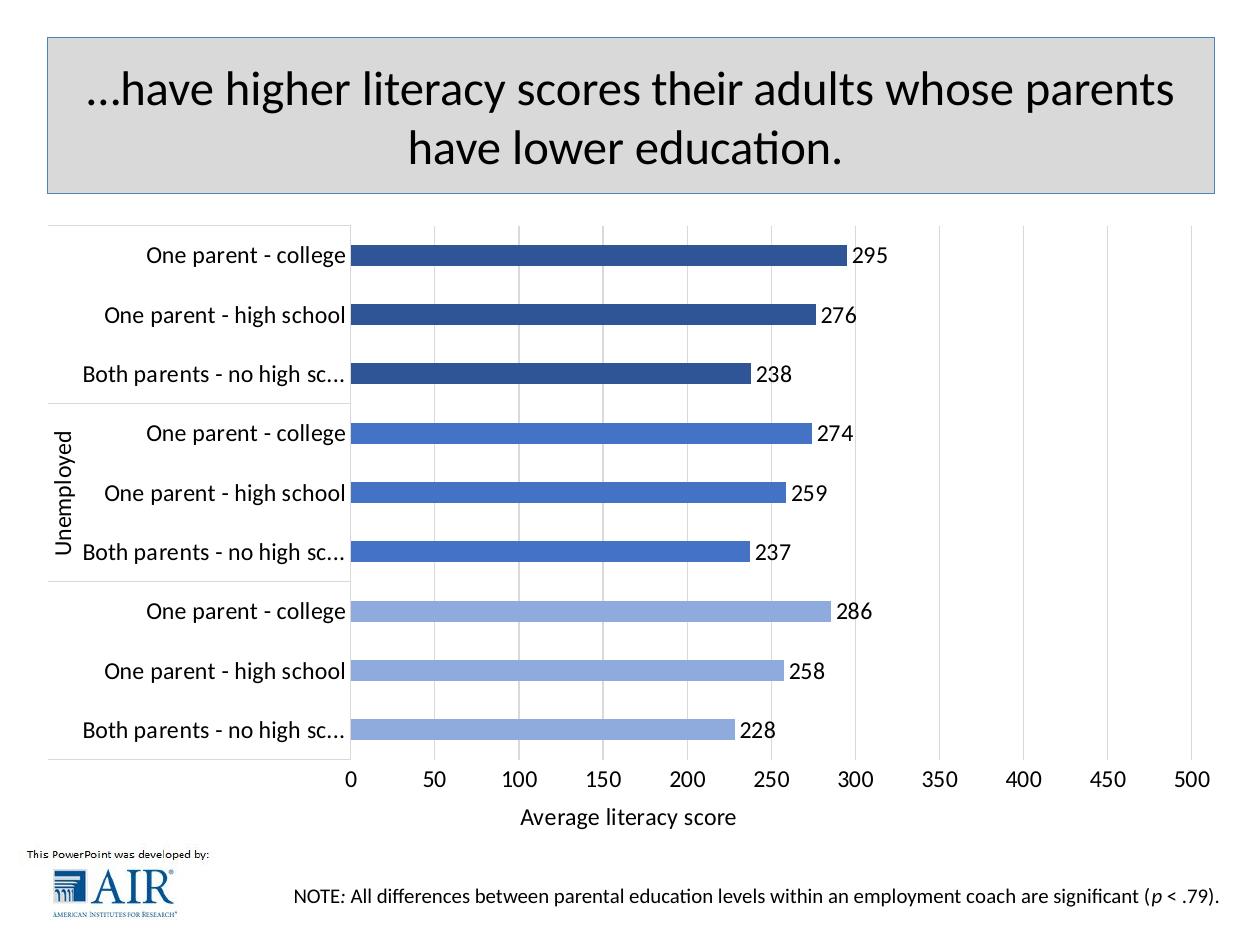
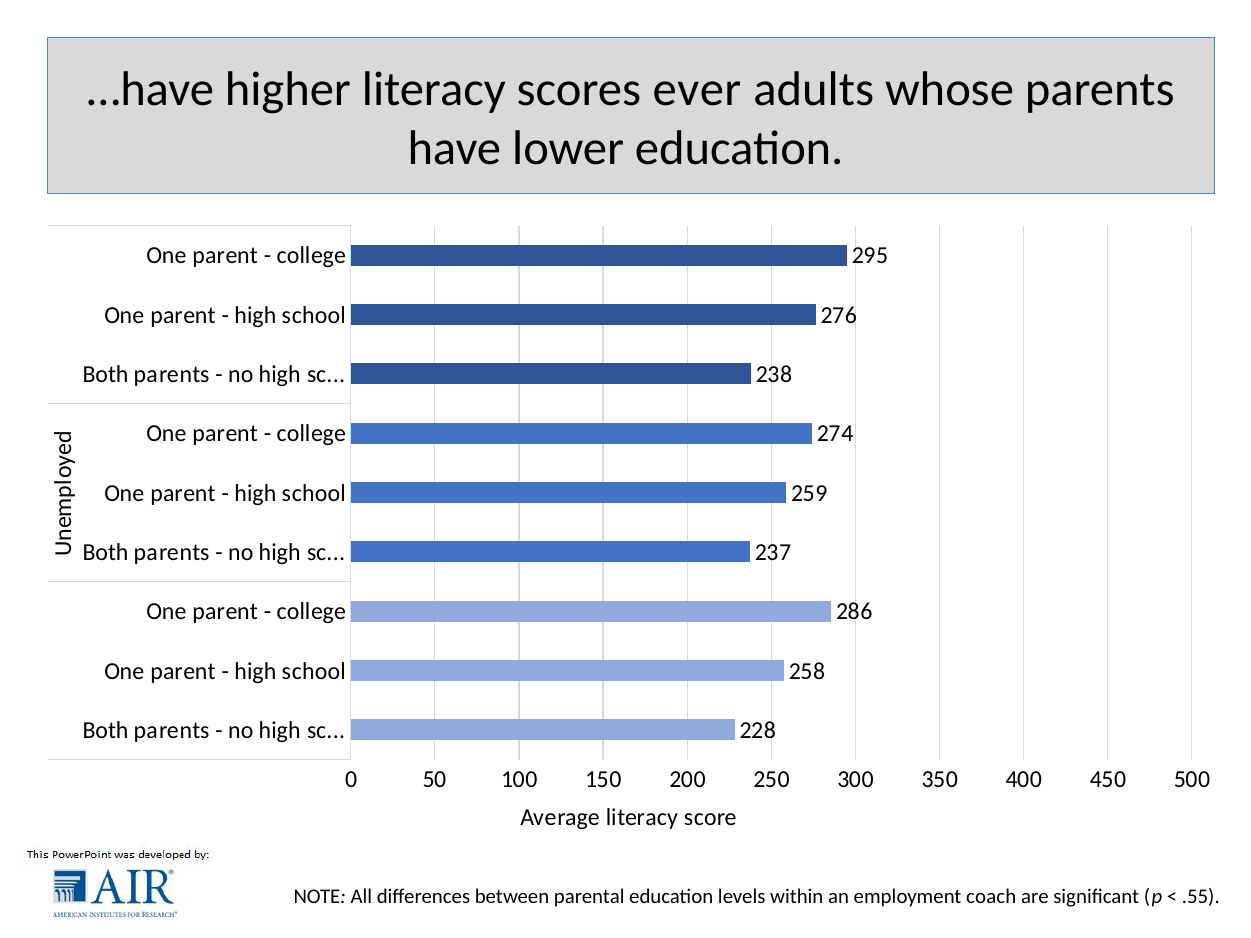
their: their -> ever (697, 90)
.79: .79 -> .55 (1201, 897)
